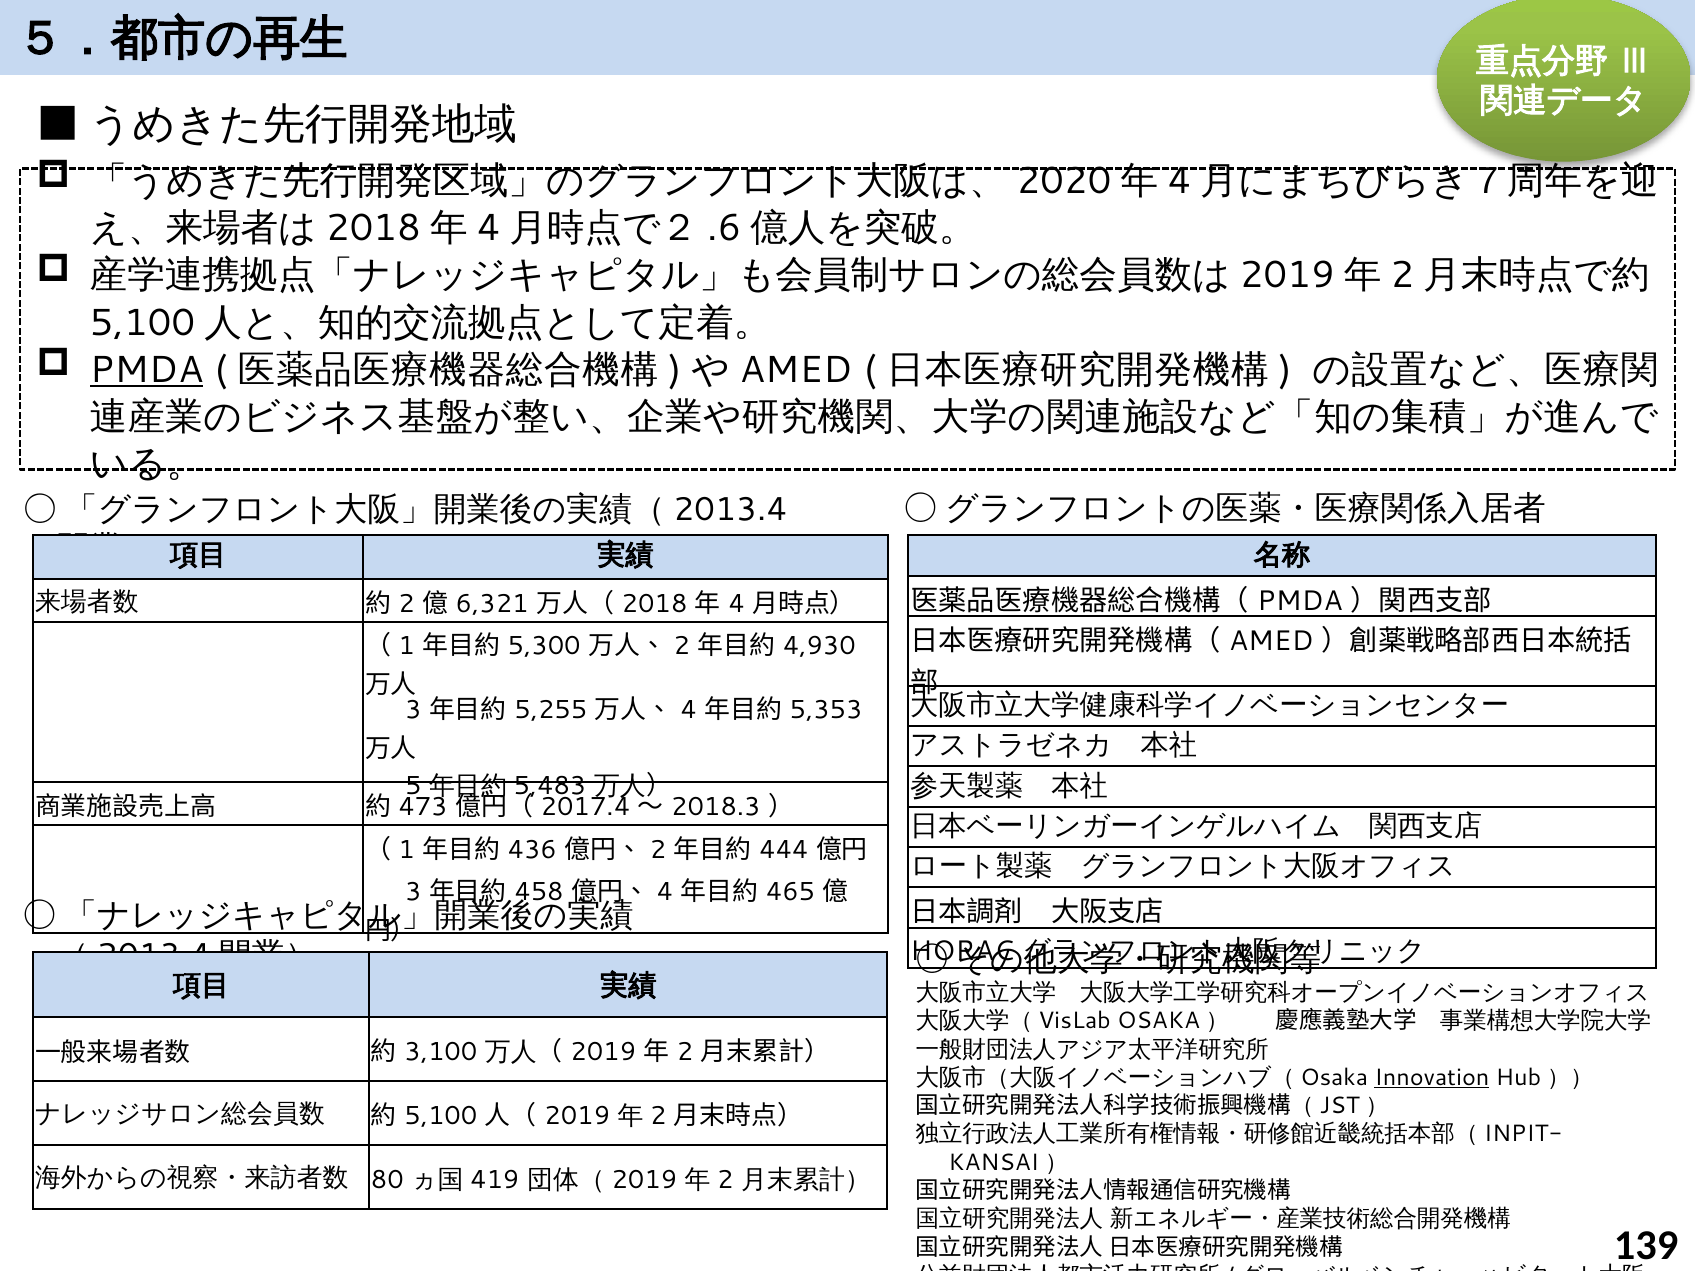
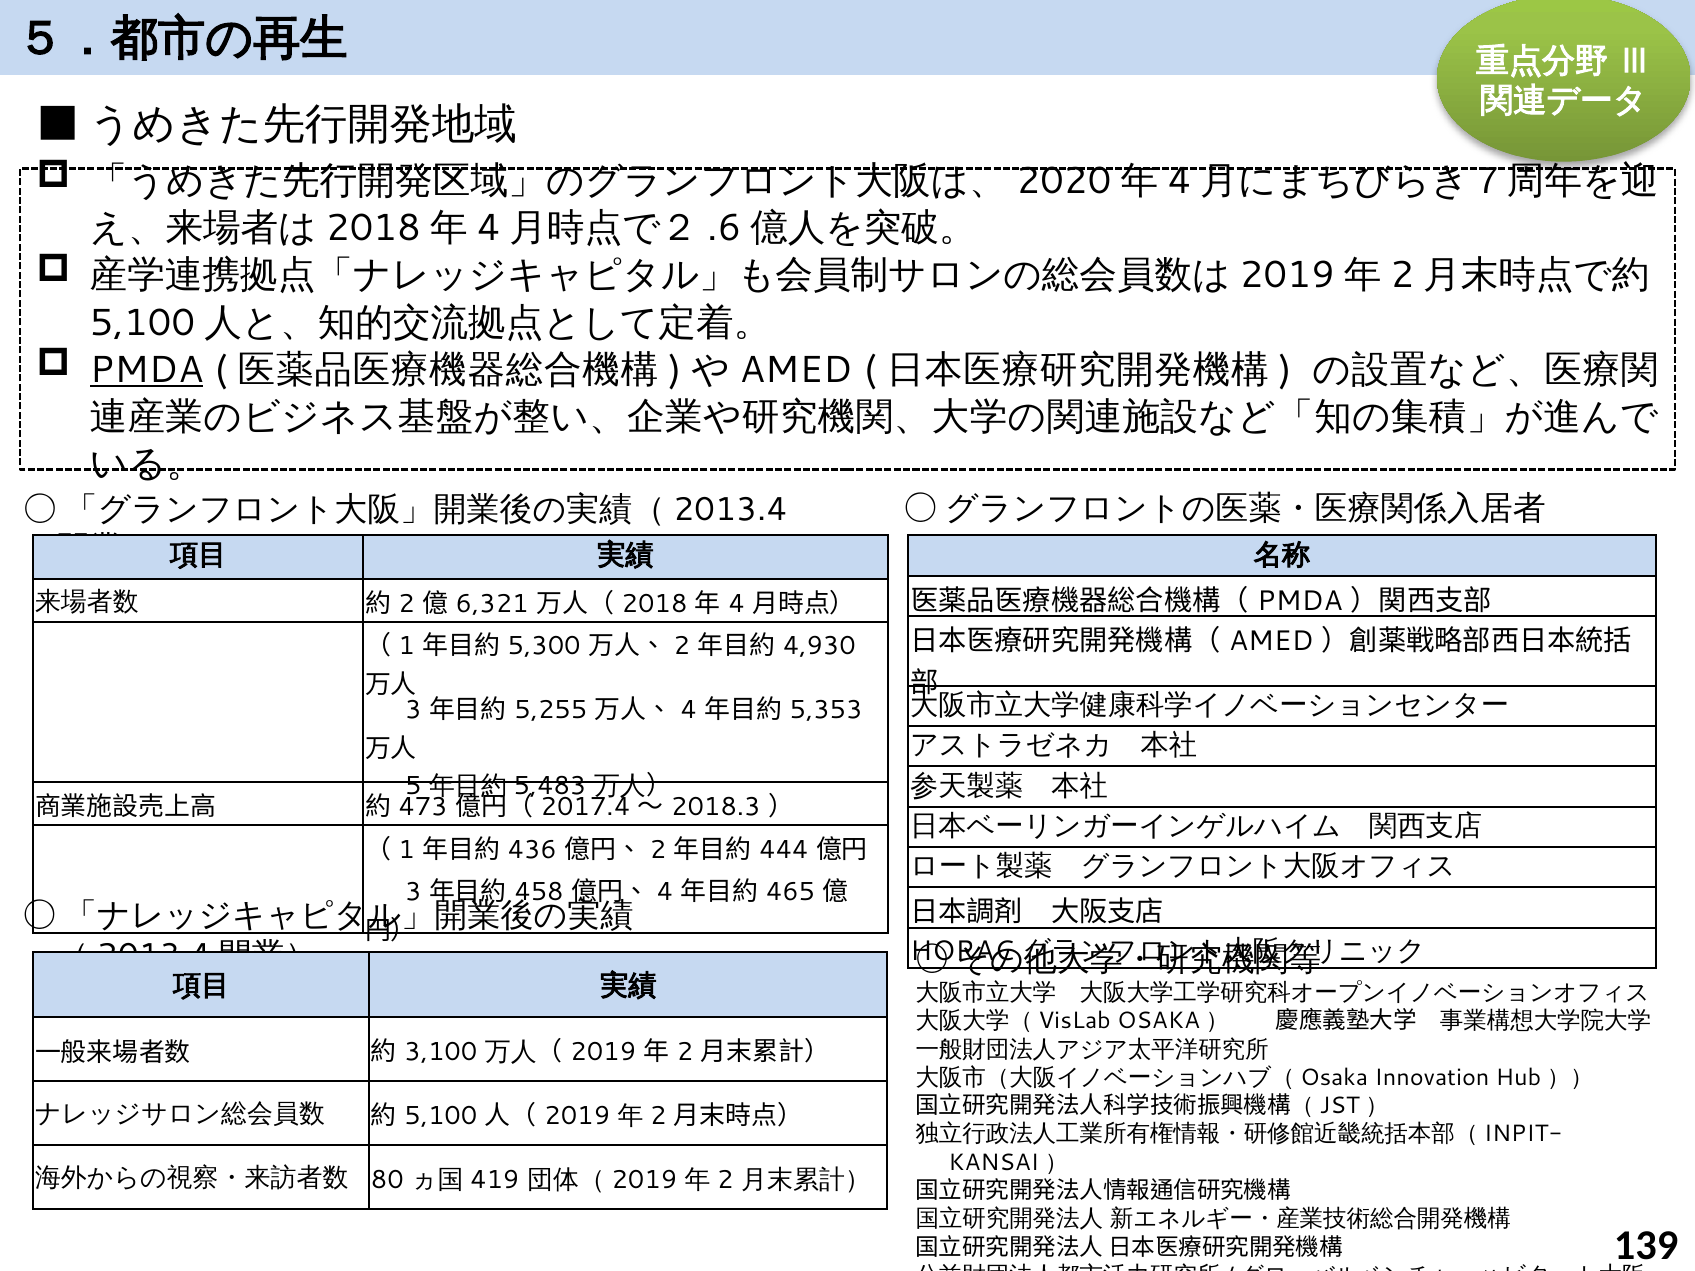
Innovation underline: present -> none (1432, 1078)
